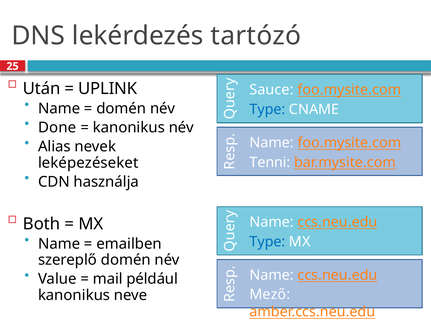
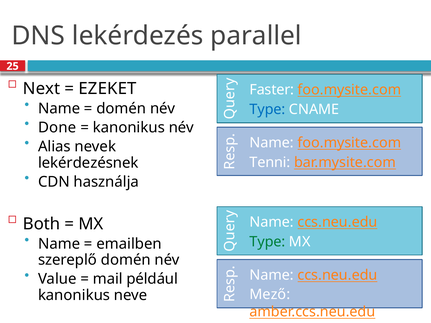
tartózó: tartózó -> parallel (256, 36)
Után: Után -> Next (42, 89)
UPLINK: UPLINK -> EZEKET (108, 89)
Sauce: Sauce -> Faster (272, 90)
leképezéseket: leképezéseket -> lekérdezésnek (88, 163)
Type colour: blue -> green (267, 242)
